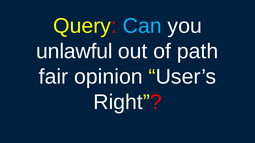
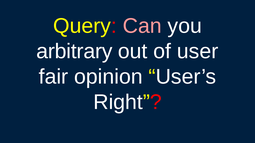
Can colour: light blue -> pink (142, 26)
unlawful: unlawful -> arbitrary (74, 51)
path: path -> user (198, 51)
